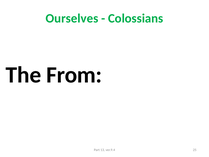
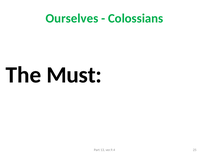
From: From -> Must (74, 75)
